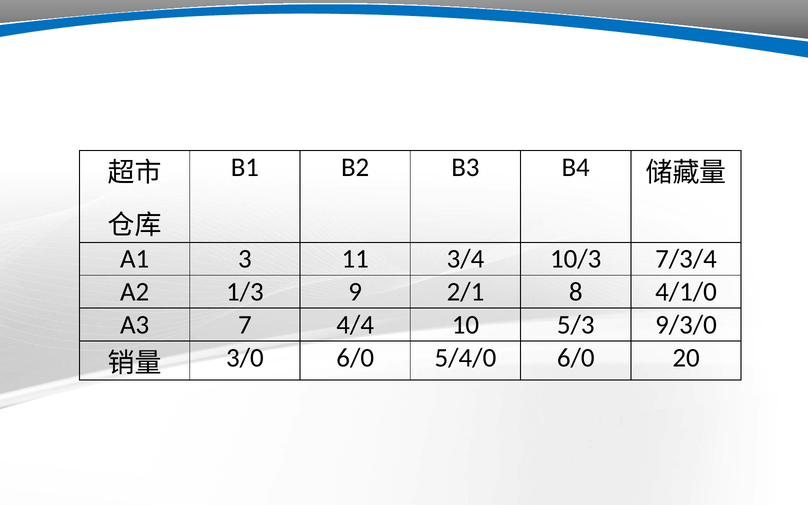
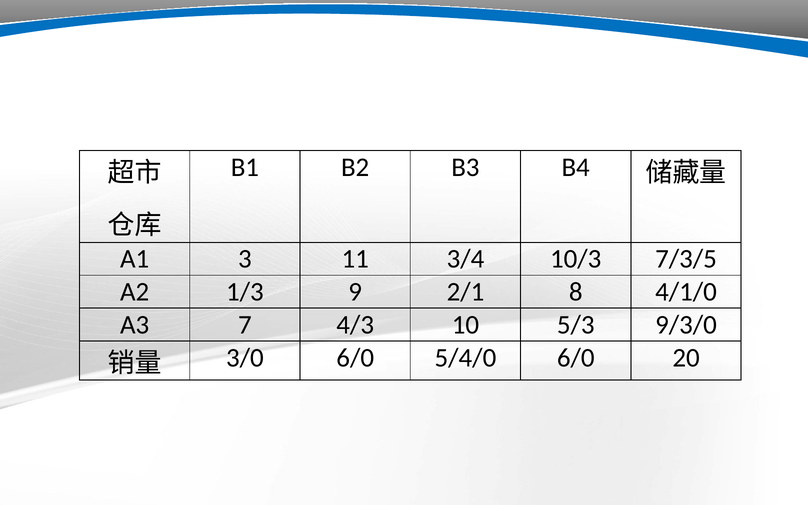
7/3/4: 7/3/4 -> 7/3/5 (686, 259)
4/4: 4/4 -> 4/3 (355, 325)
